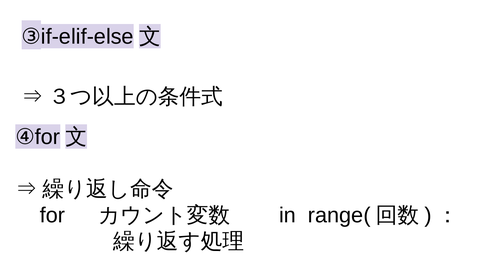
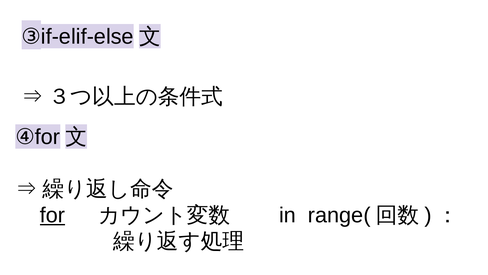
for underline: none -> present (53, 215)
